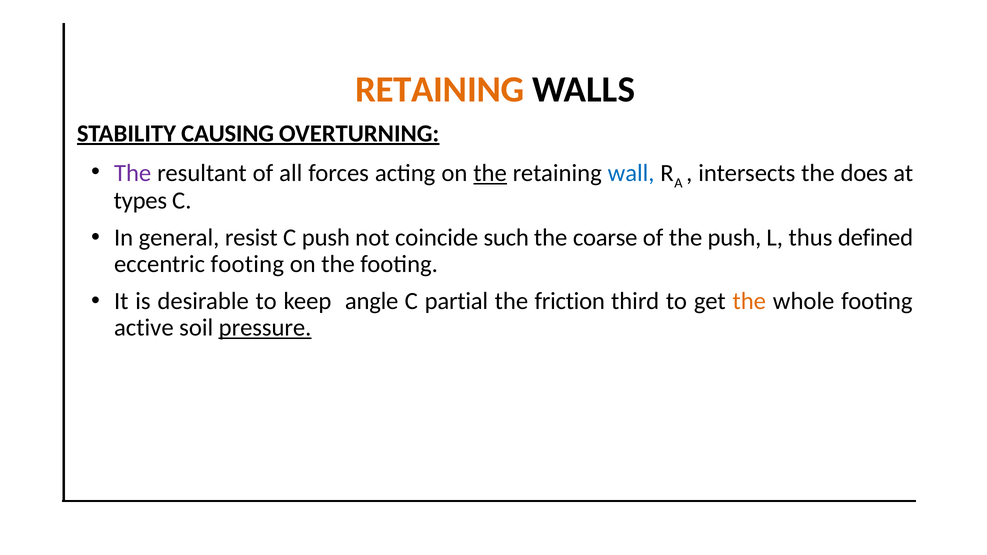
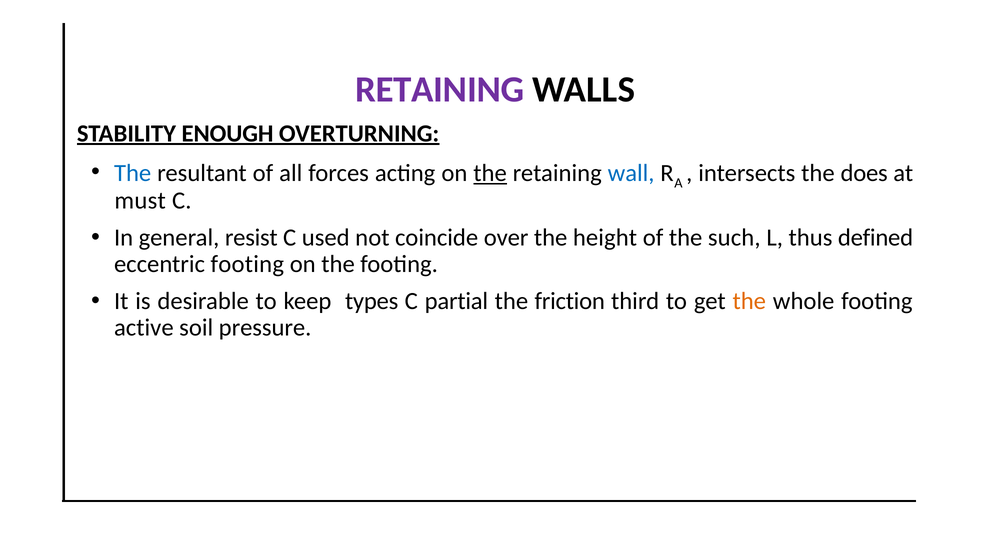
RETAINING colour: orange -> purple (440, 90)
CAUSING: CAUSING -> ENOUGH (228, 133)
The colour: purple -> blue (133, 173)
types: types -> must (140, 201)
C push: push -> used (326, 238)
such: such -> over (506, 238)
coarse: coarse -> height (605, 238)
the push: push -> such (734, 238)
angle: angle -> types (372, 301)
pressure underline: present -> none (265, 328)
